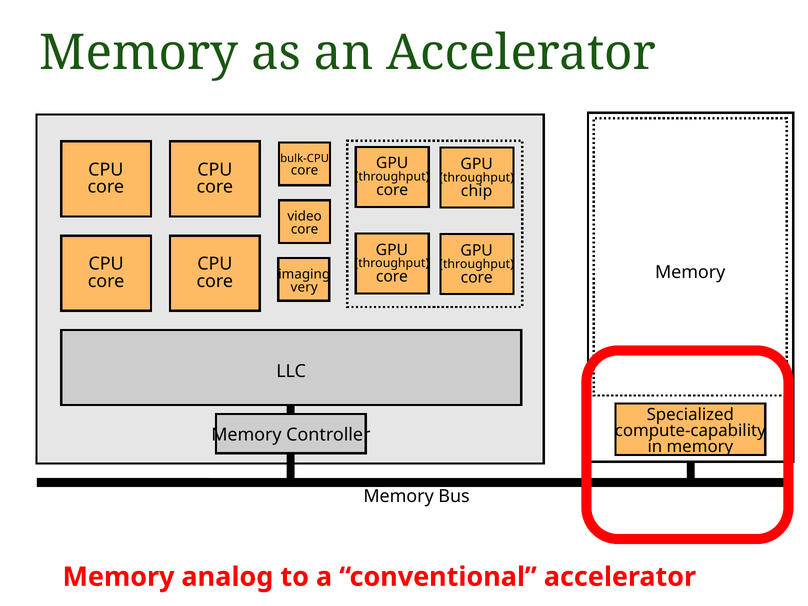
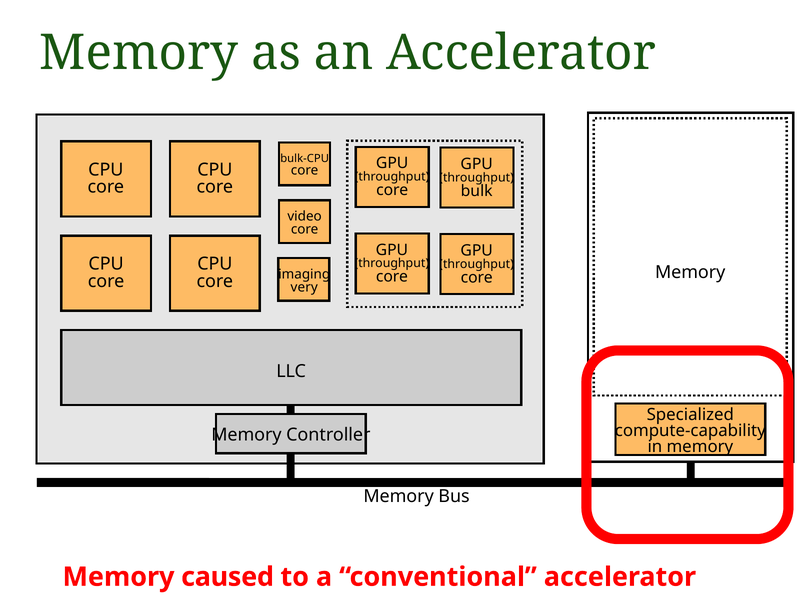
chip: chip -> bulk (477, 191)
analog: analog -> caused (228, 577)
